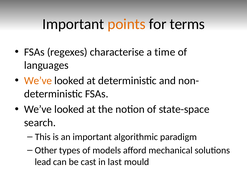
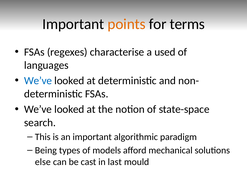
time: time -> used (165, 52)
We’ve colour: orange -> blue (38, 80)
Other: Other -> Being (46, 150)
lead: lead -> else (43, 161)
